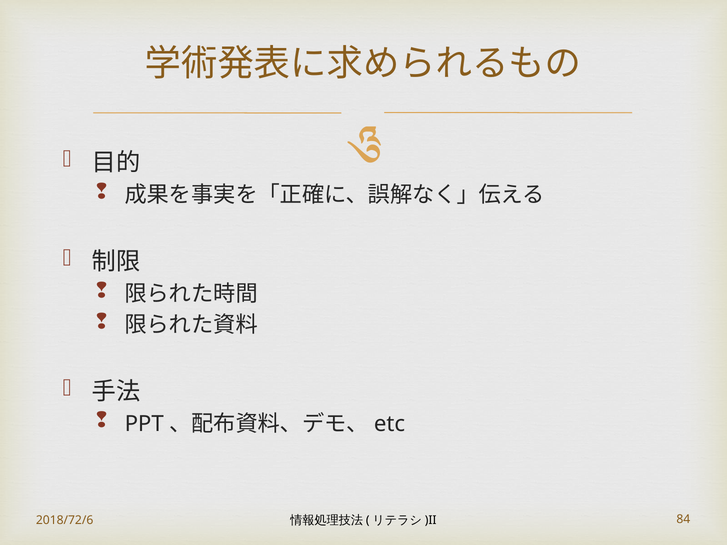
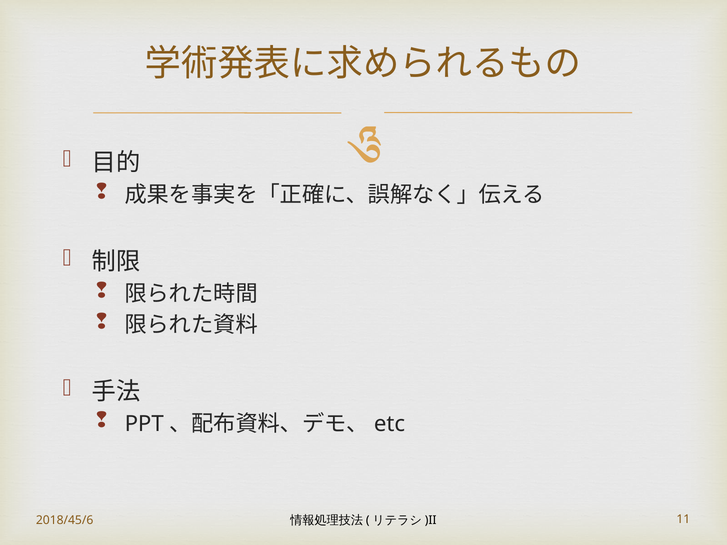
2018/72/6: 2018/72/6 -> 2018/45/6 (65, 520)
84: 84 -> 11 (683, 519)
